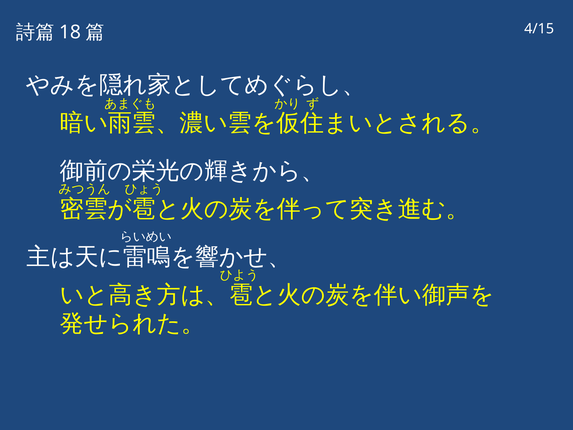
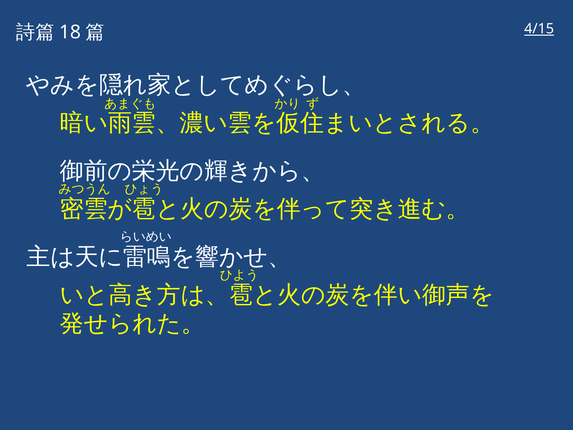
4/15 underline: none -> present (539, 29)
